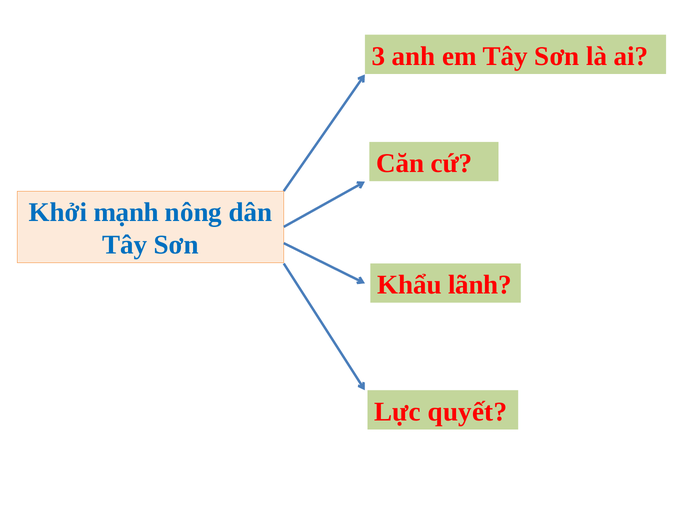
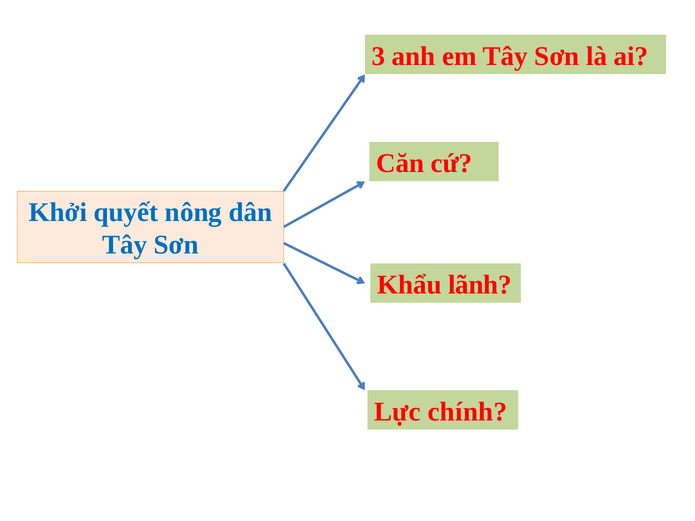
mạnh: mạnh -> quyết (126, 213)
quyết: quyết -> chính (467, 412)
